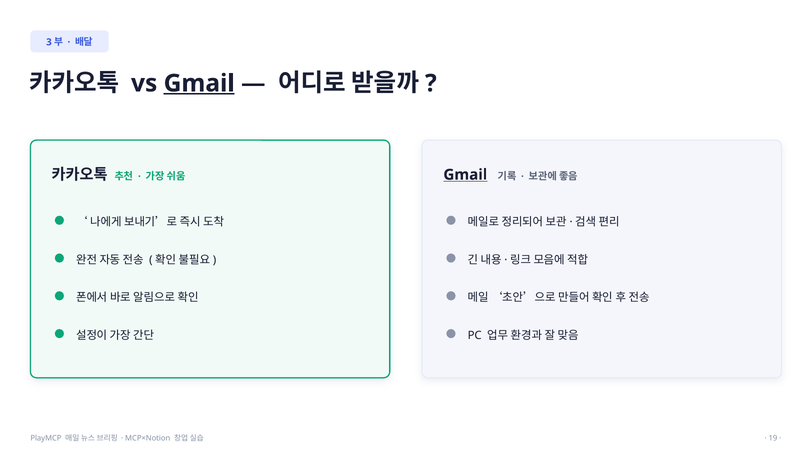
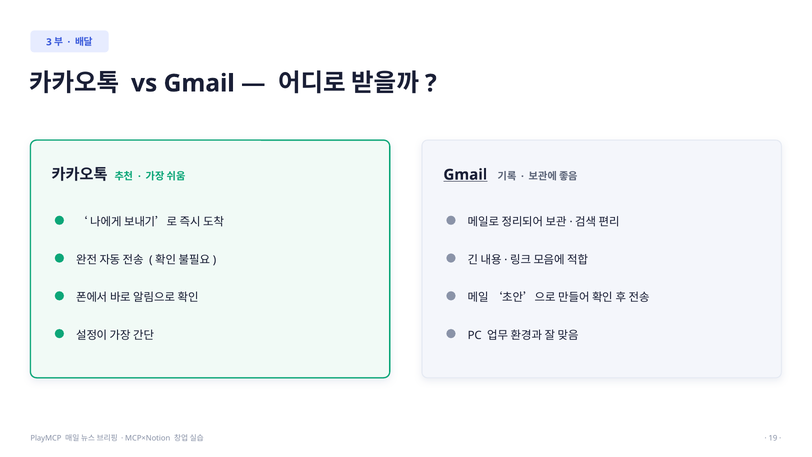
Gmail underline: present -> none (199, 83)
